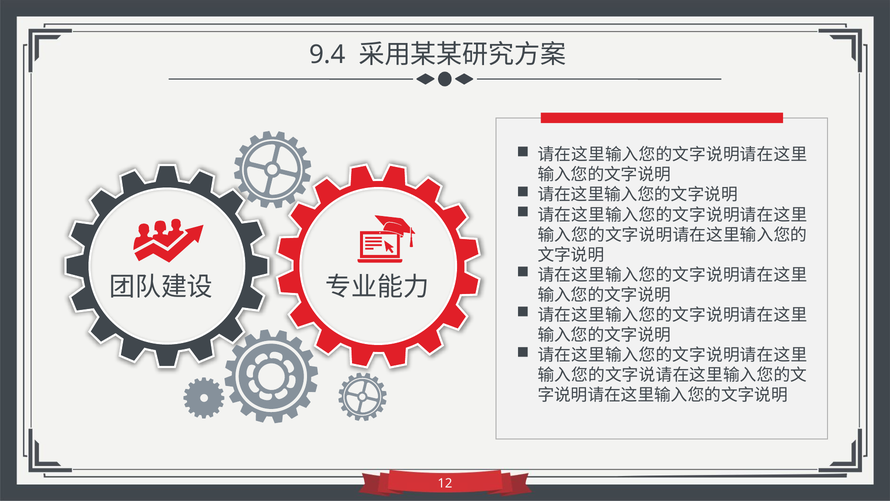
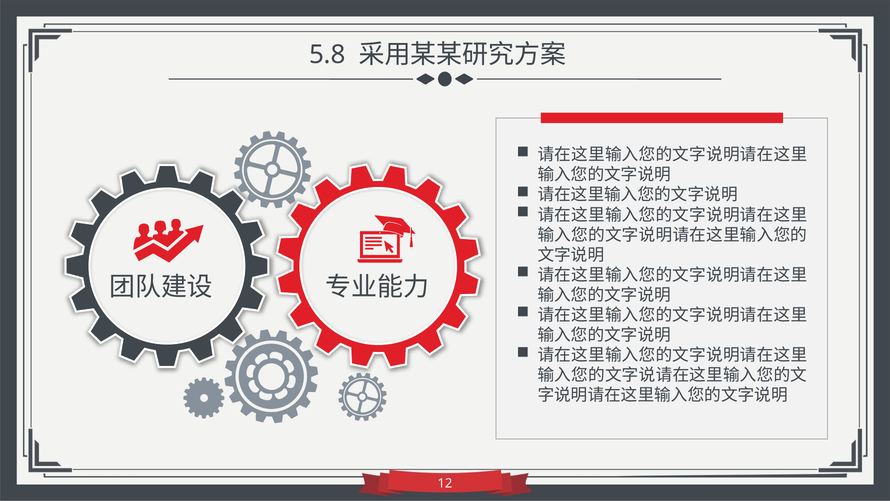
9.4: 9.4 -> 5.8 (327, 54)
